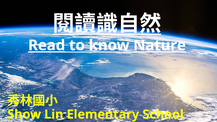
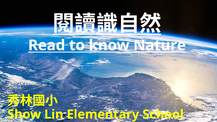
Read underline: present -> none (47, 45)
